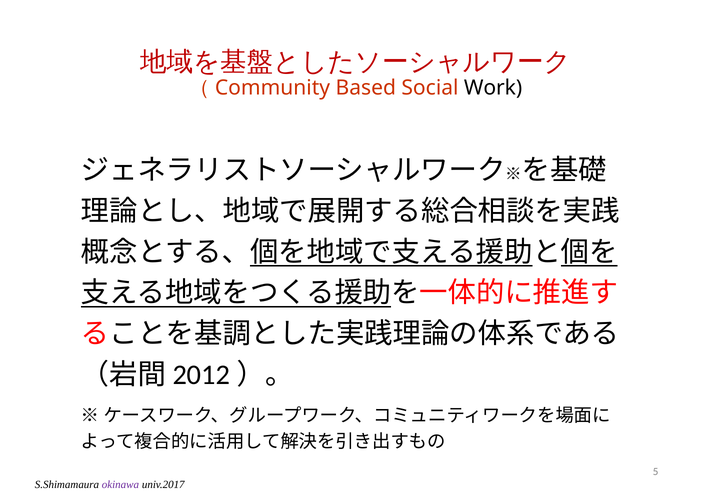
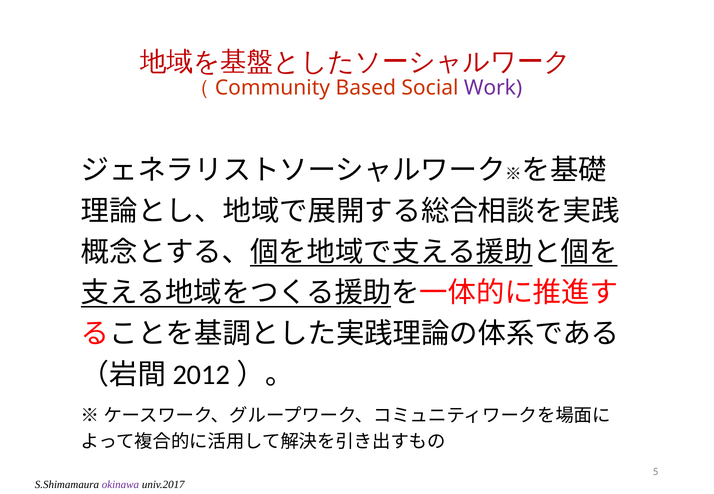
Work colour: black -> purple (493, 88)
